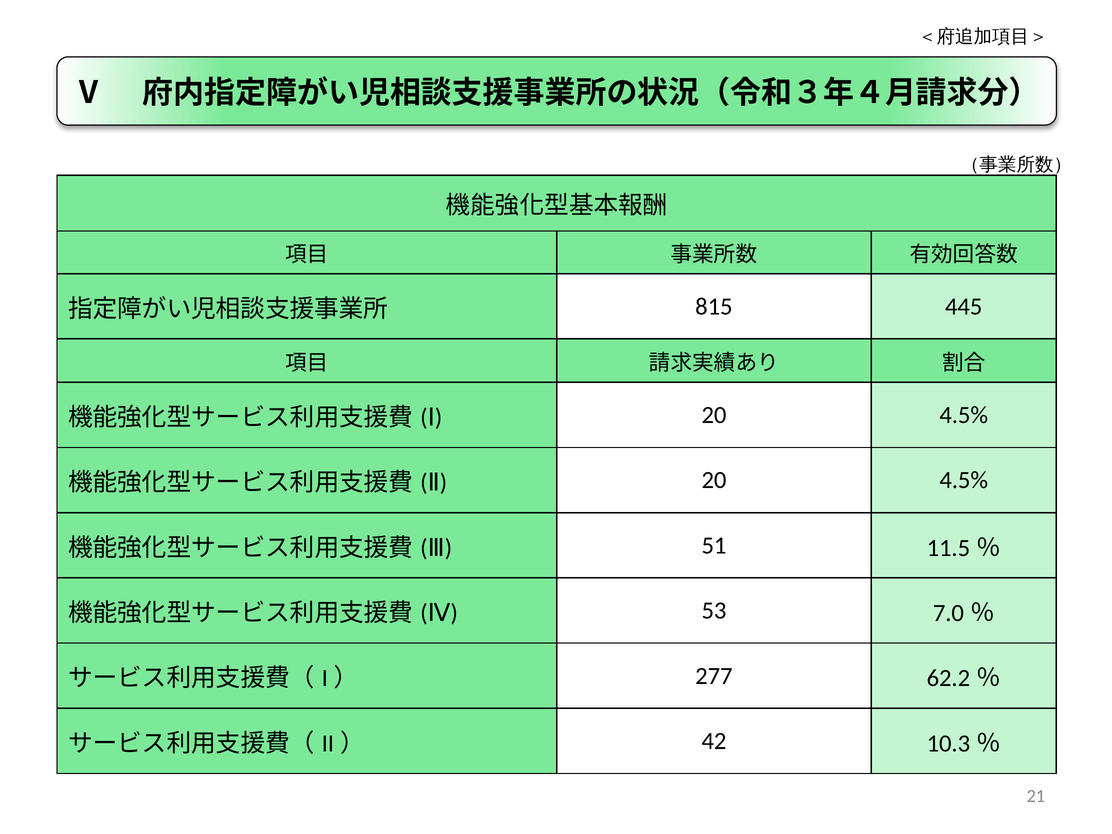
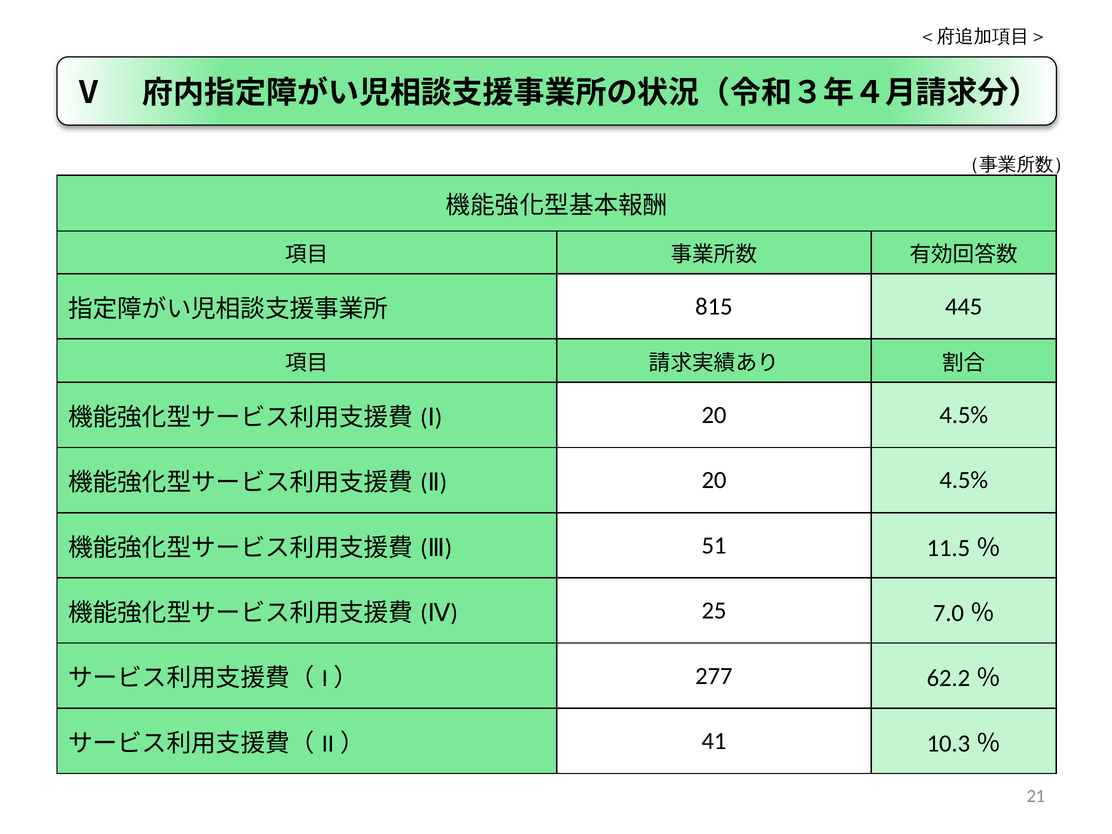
53: 53 -> 25 (714, 611)
42: 42 -> 41 (714, 741)
